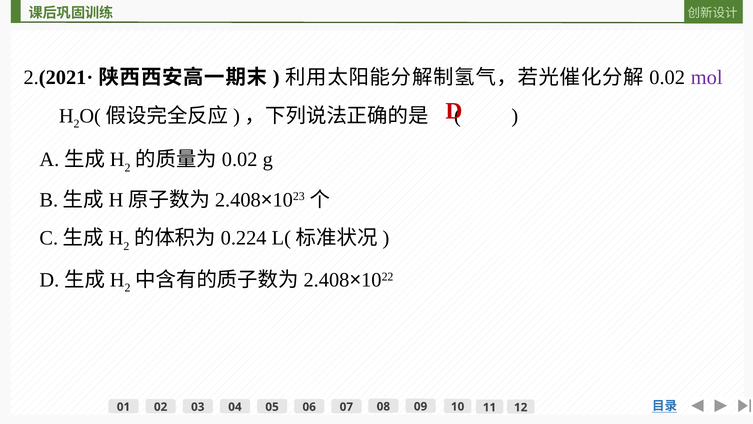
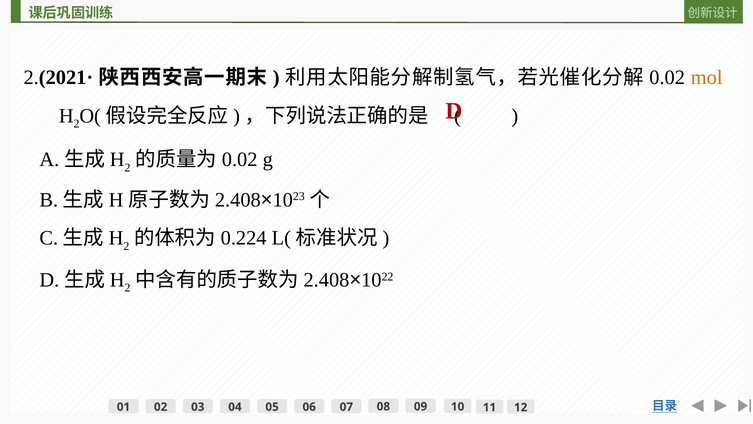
mol colour: purple -> orange (707, 77)
